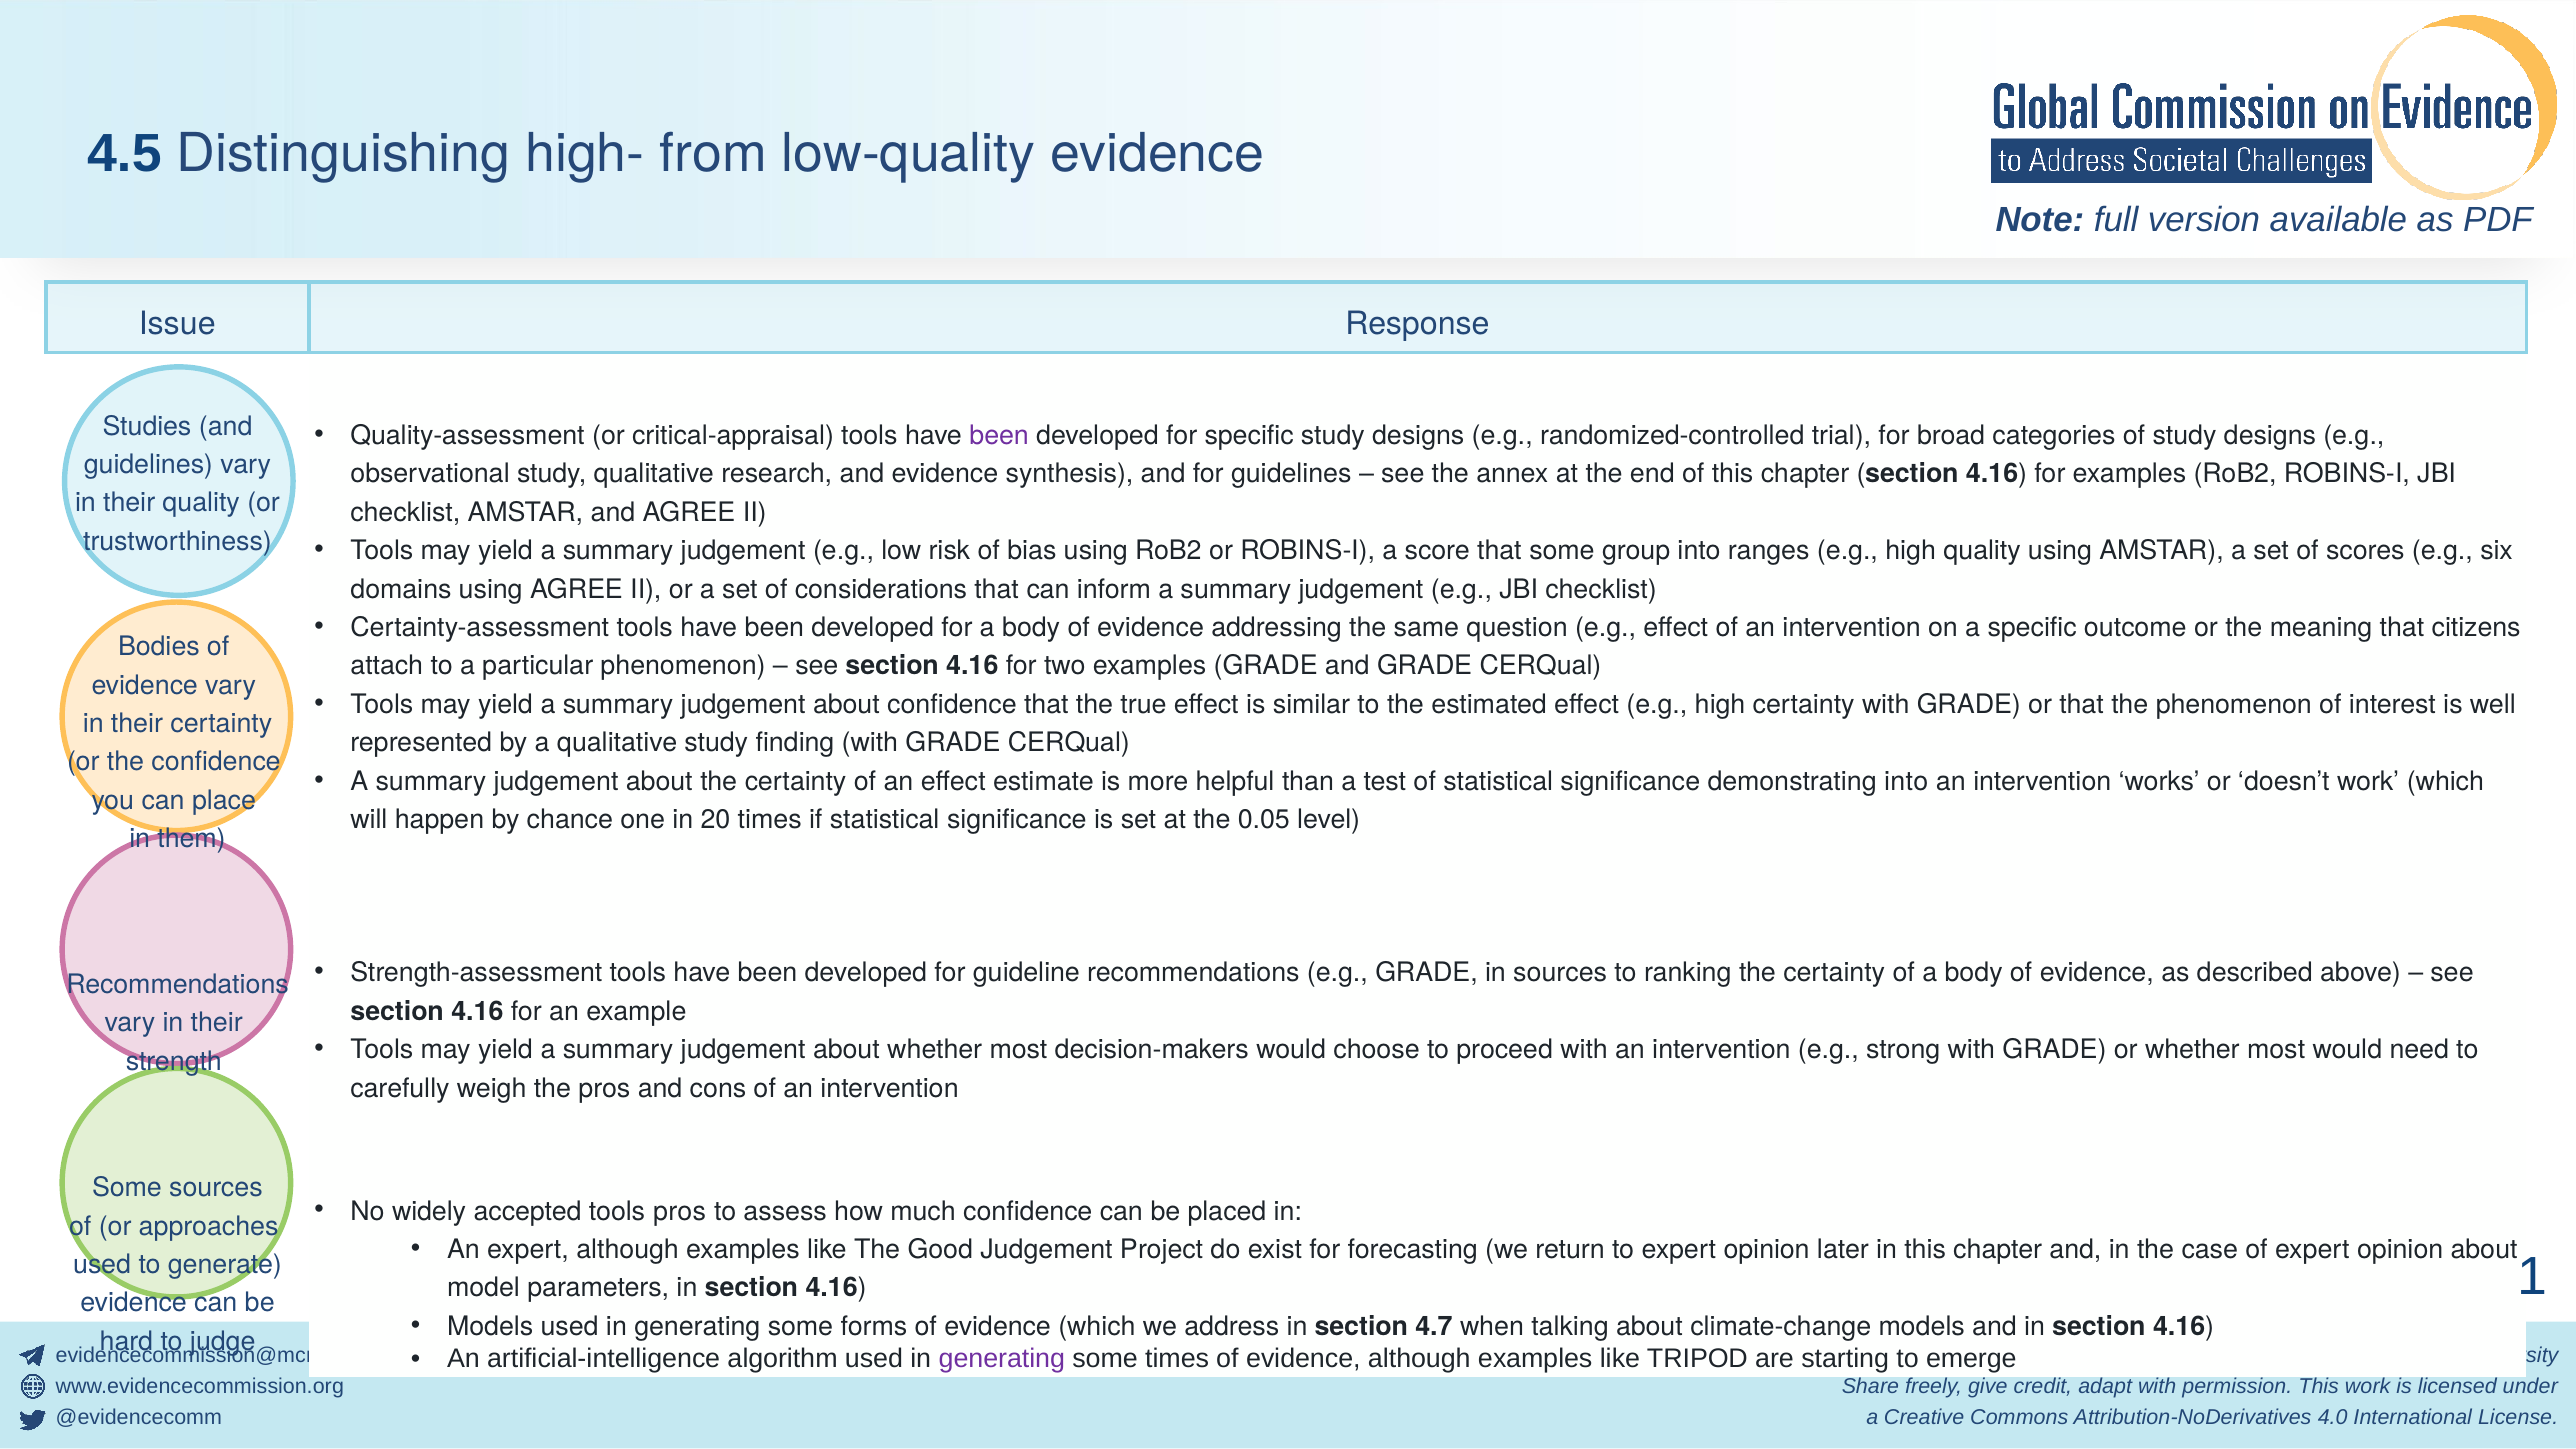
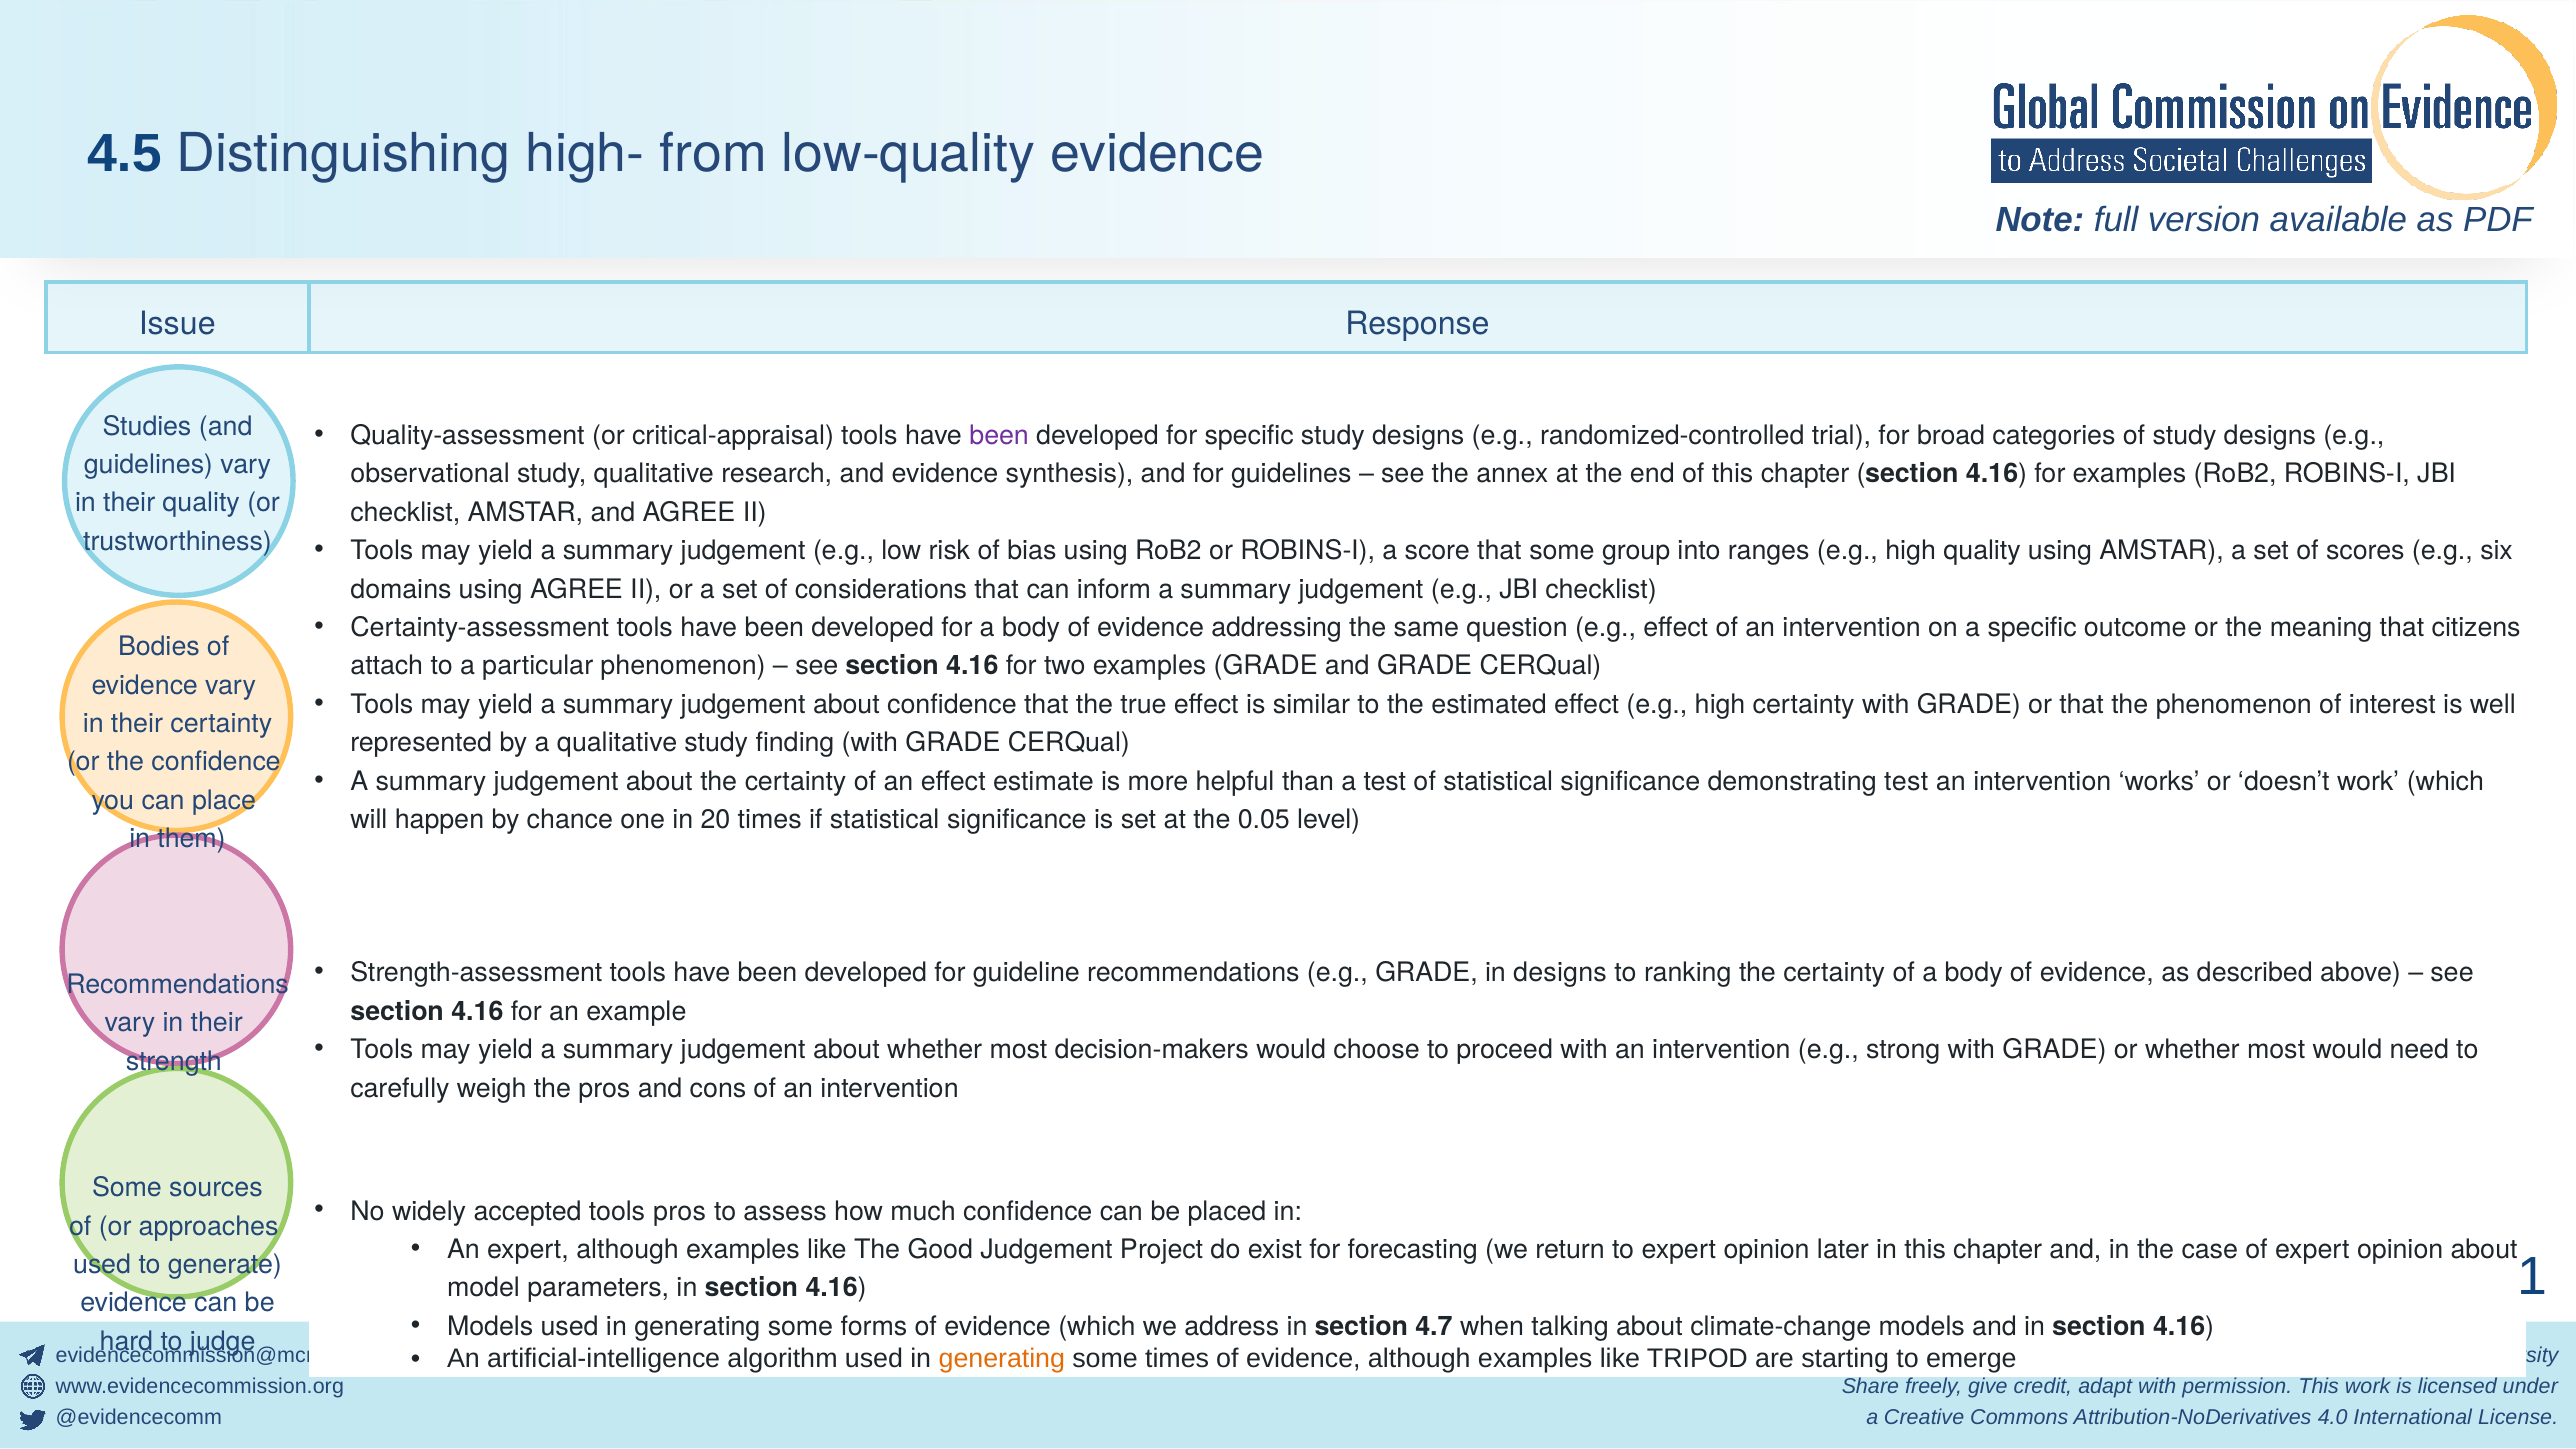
demonstrating into: into -> test (1906, 781)
in sources: sources -> designs (1560, 973)
generating colour: purple -> orange (1002, 1359)
